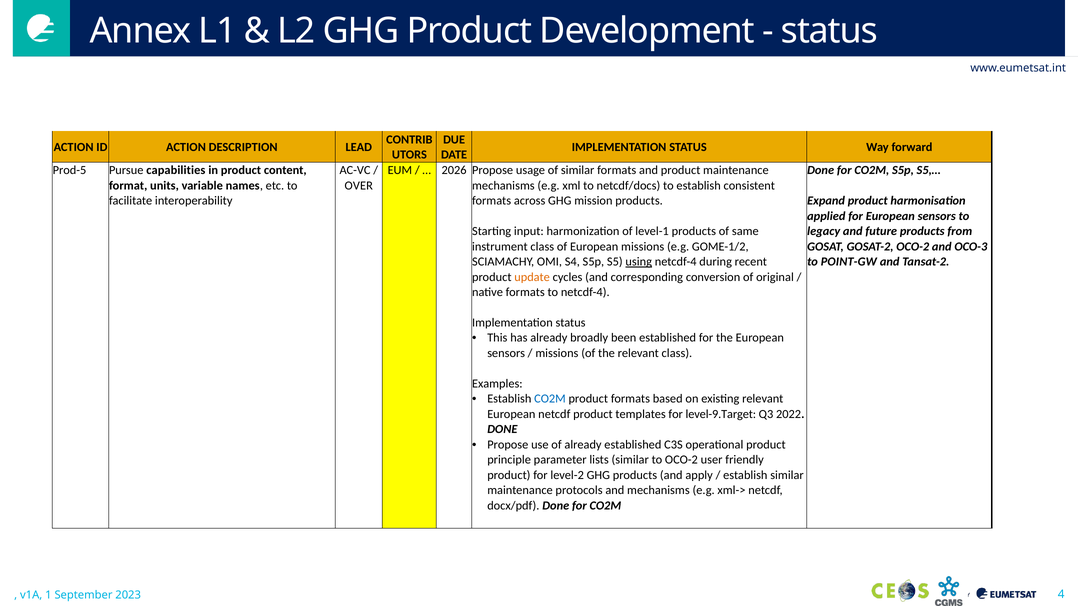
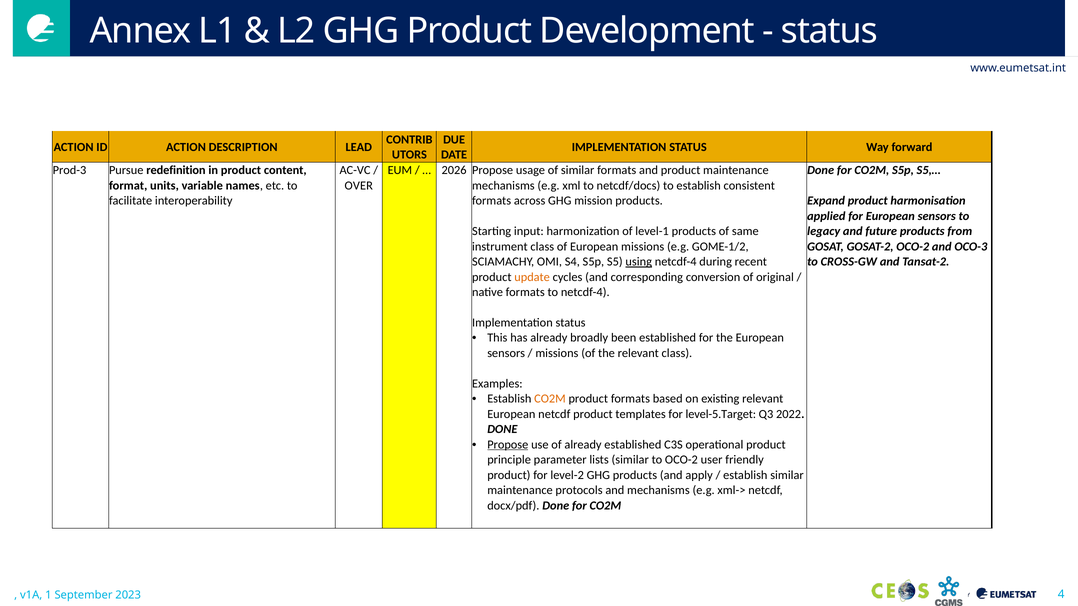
Prod-5: Prod-5 -> Prod-3 (70, 170)
capabilities: capabilities -> redefinition (176, 170)
POINT-GW: POINT-GW -> CROSS-GW (849, 262)
CO2M colour: blue -> orange (550, 399)
level-9.Target: level-9.Target -> level-5.Target (721, 414)
Propose underline: none -> present (508, 445)
